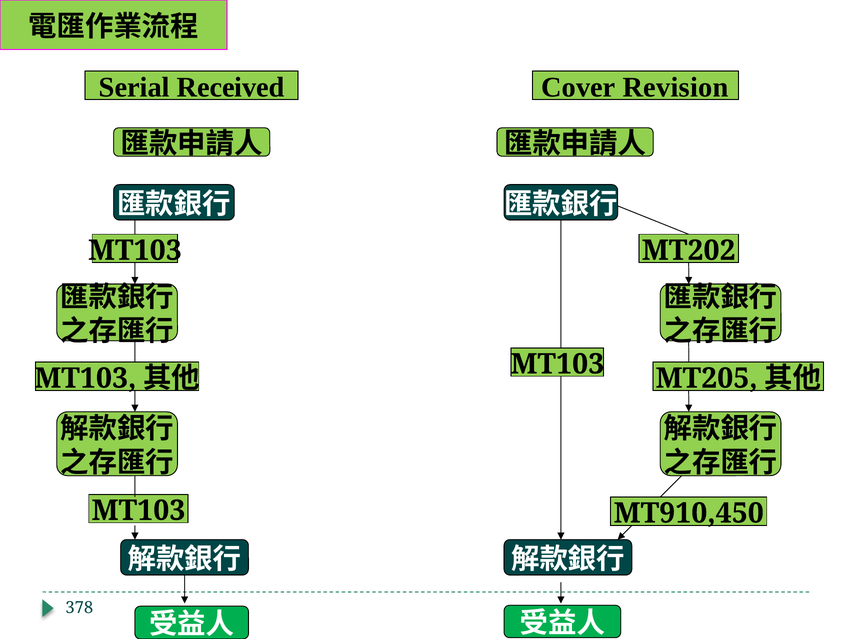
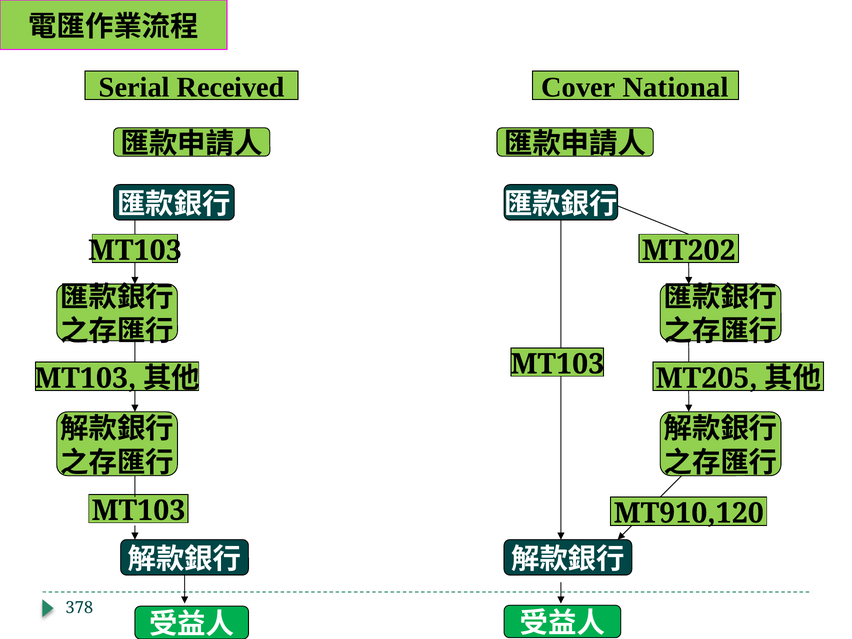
Revision: Revision -> National (676, 87)
MT910,450: MT910,450 -> MT910,120 (689, 513)
